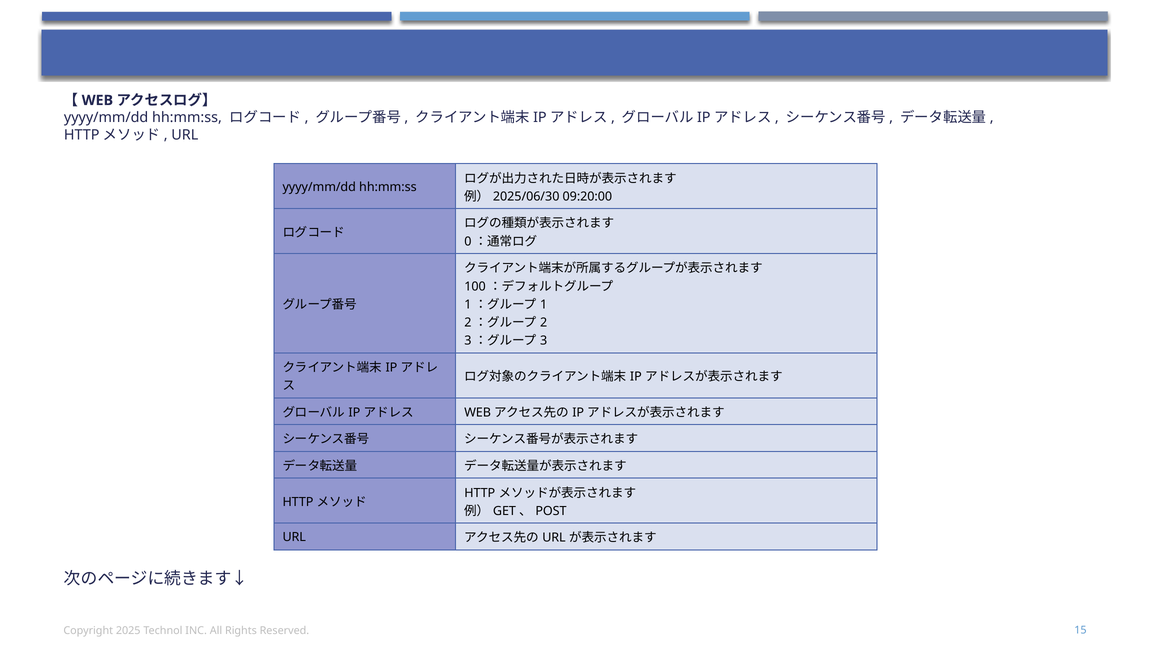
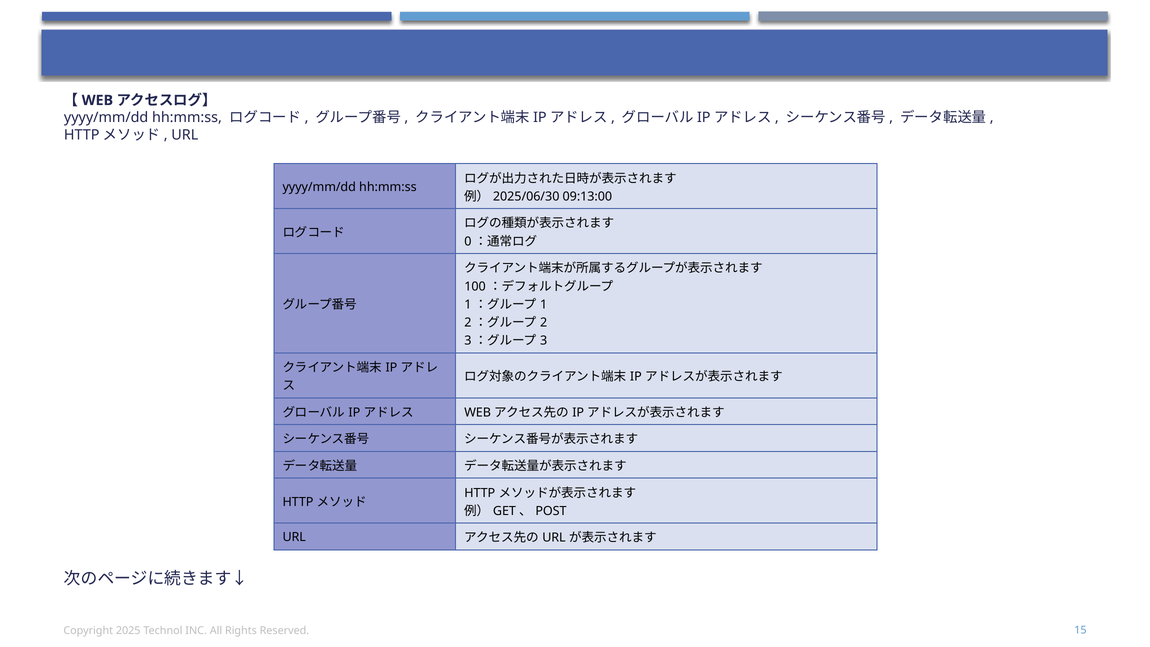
09:20:00: 09:20:00 -> 09:13:00 (587, 196)
